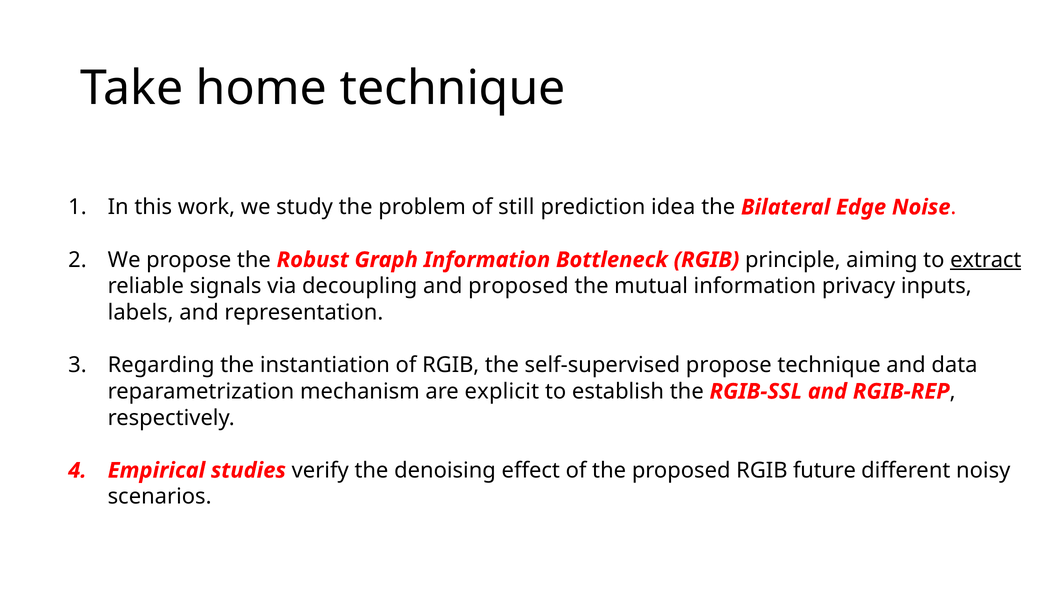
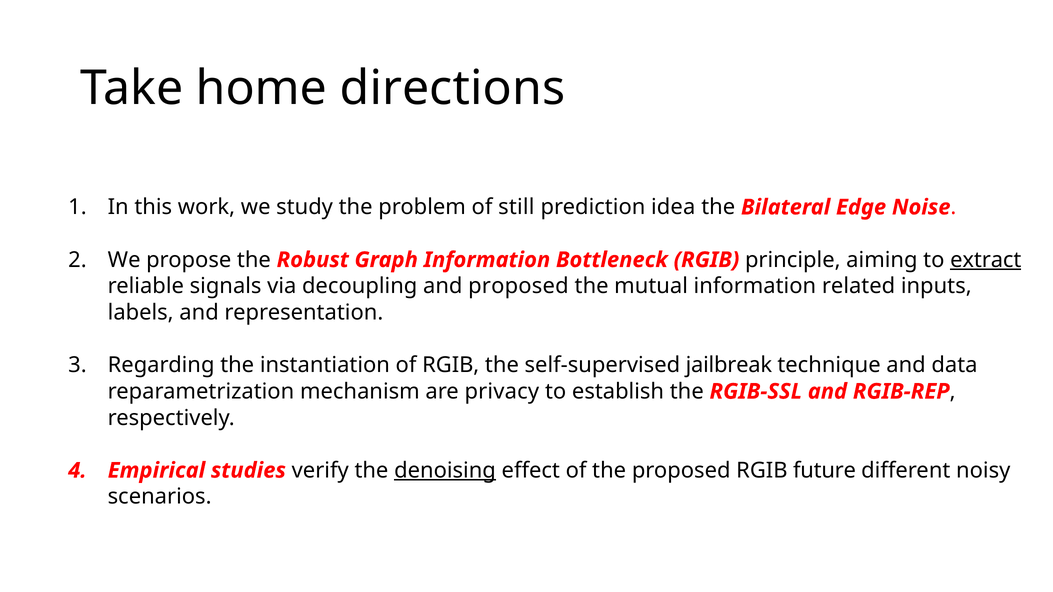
home technique: technique -> directions (452, 88)
privacy: privacy -> related (859, 286)
self-supervised propose: propose -> jailbreak (729, 365)
explicit: explicit -> privacy (502, 392)
denoising underline: none -> present (445, 471)
